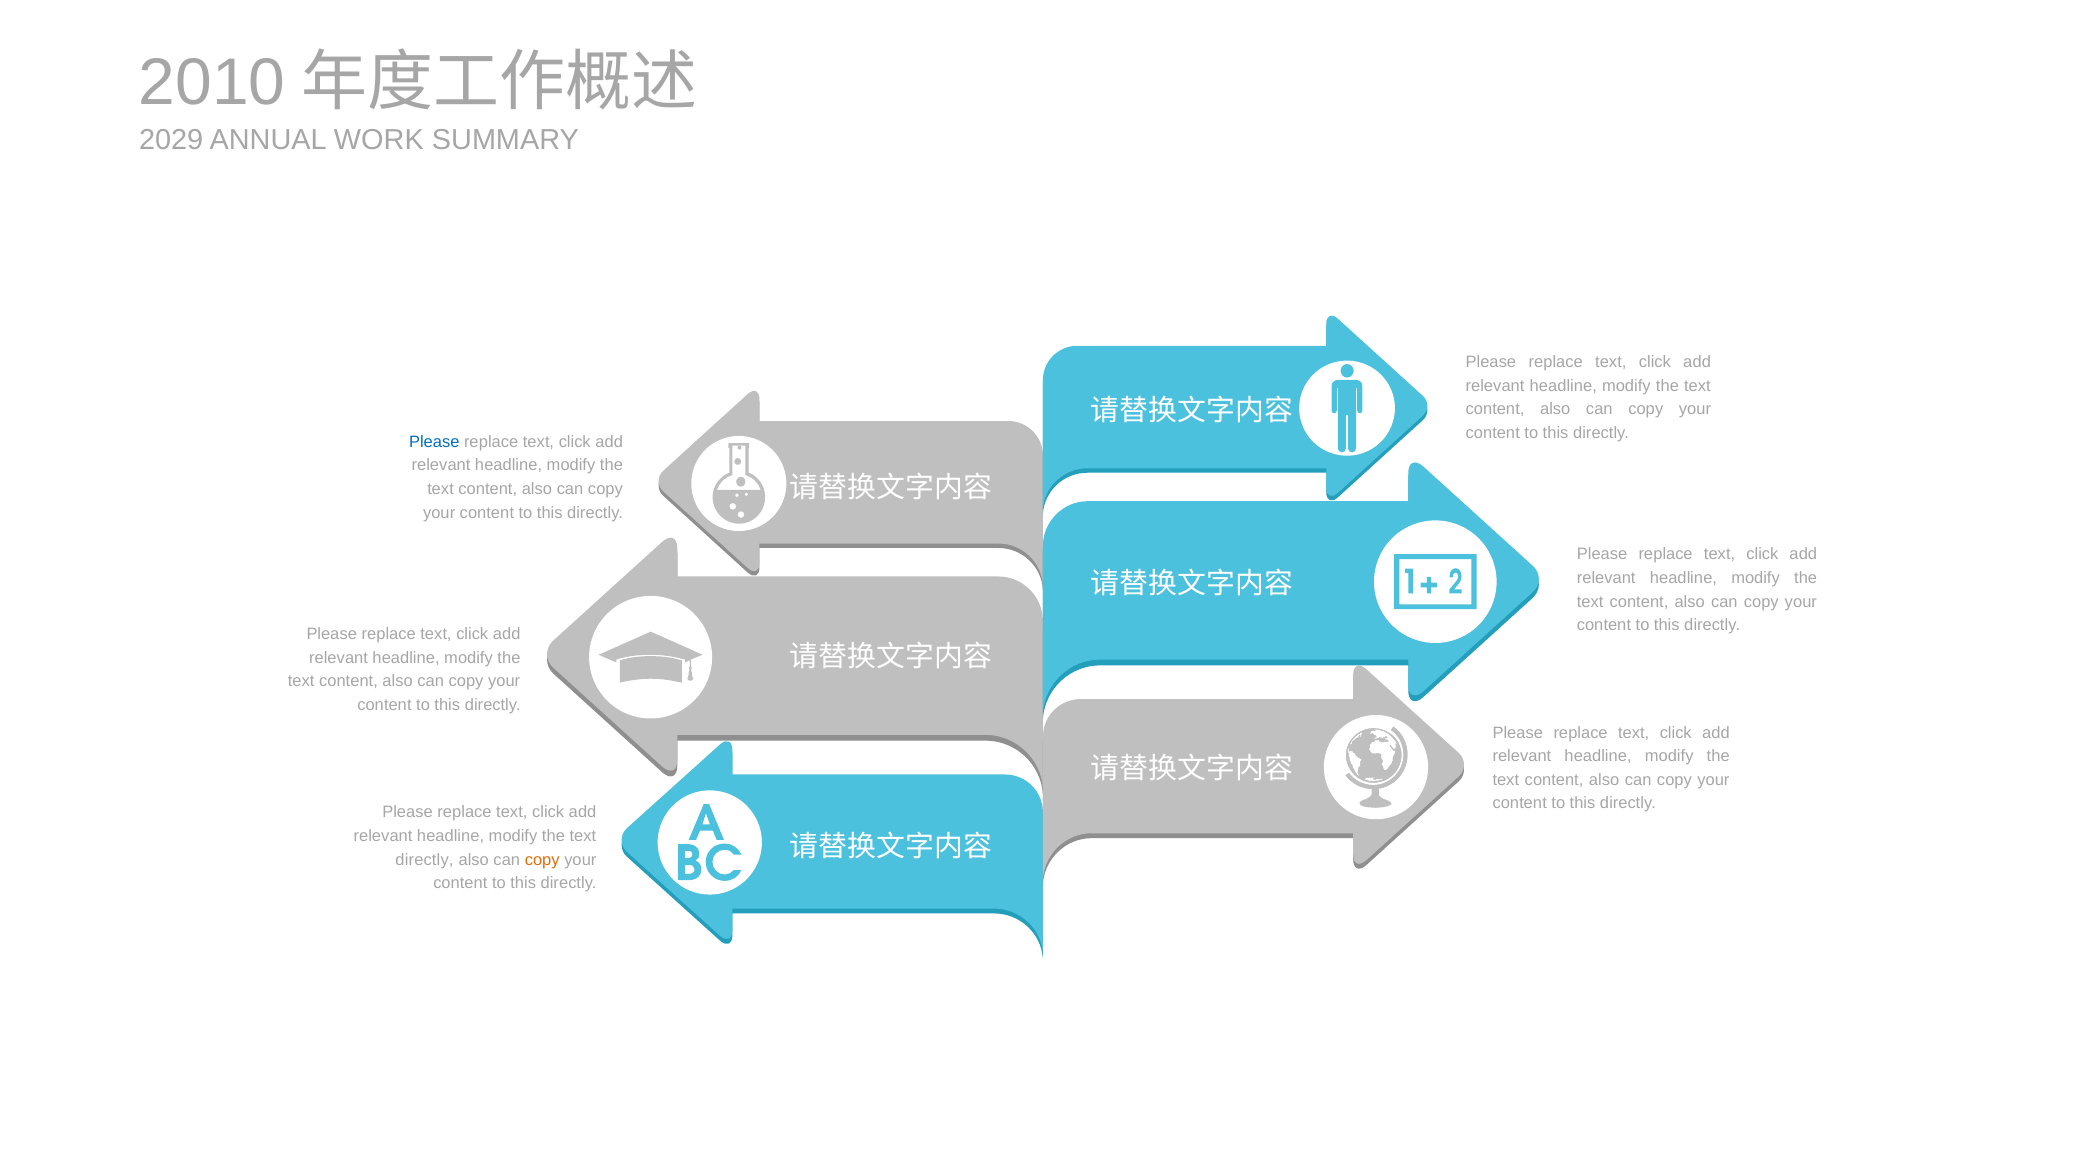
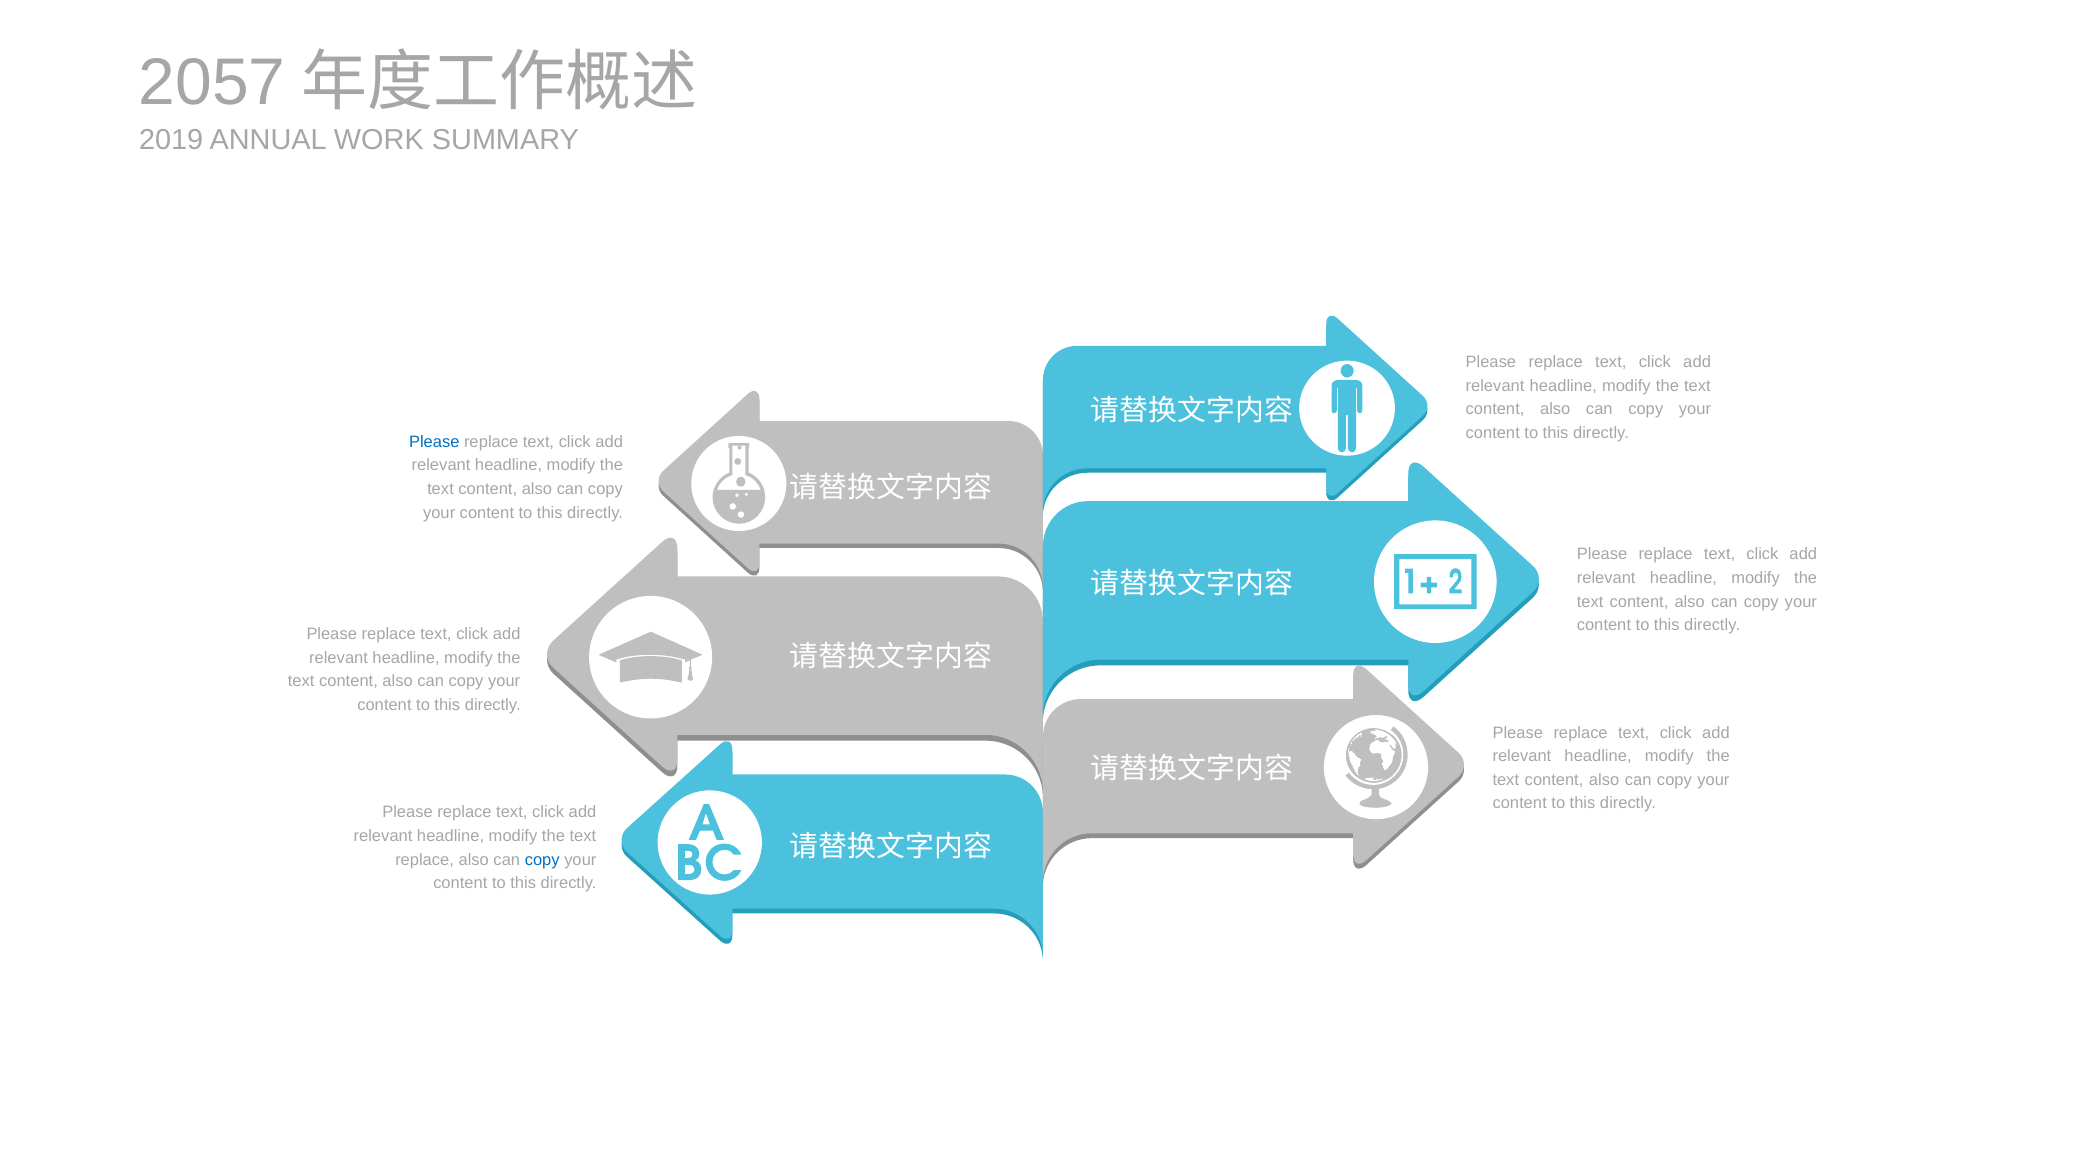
2010: 2010 -> 2057 (212, 82)
2029: 2029 -> 2019 (171, 140)
directly: directly -> replace (425, 860)
copy colour: orange -> blue (542, 860)
